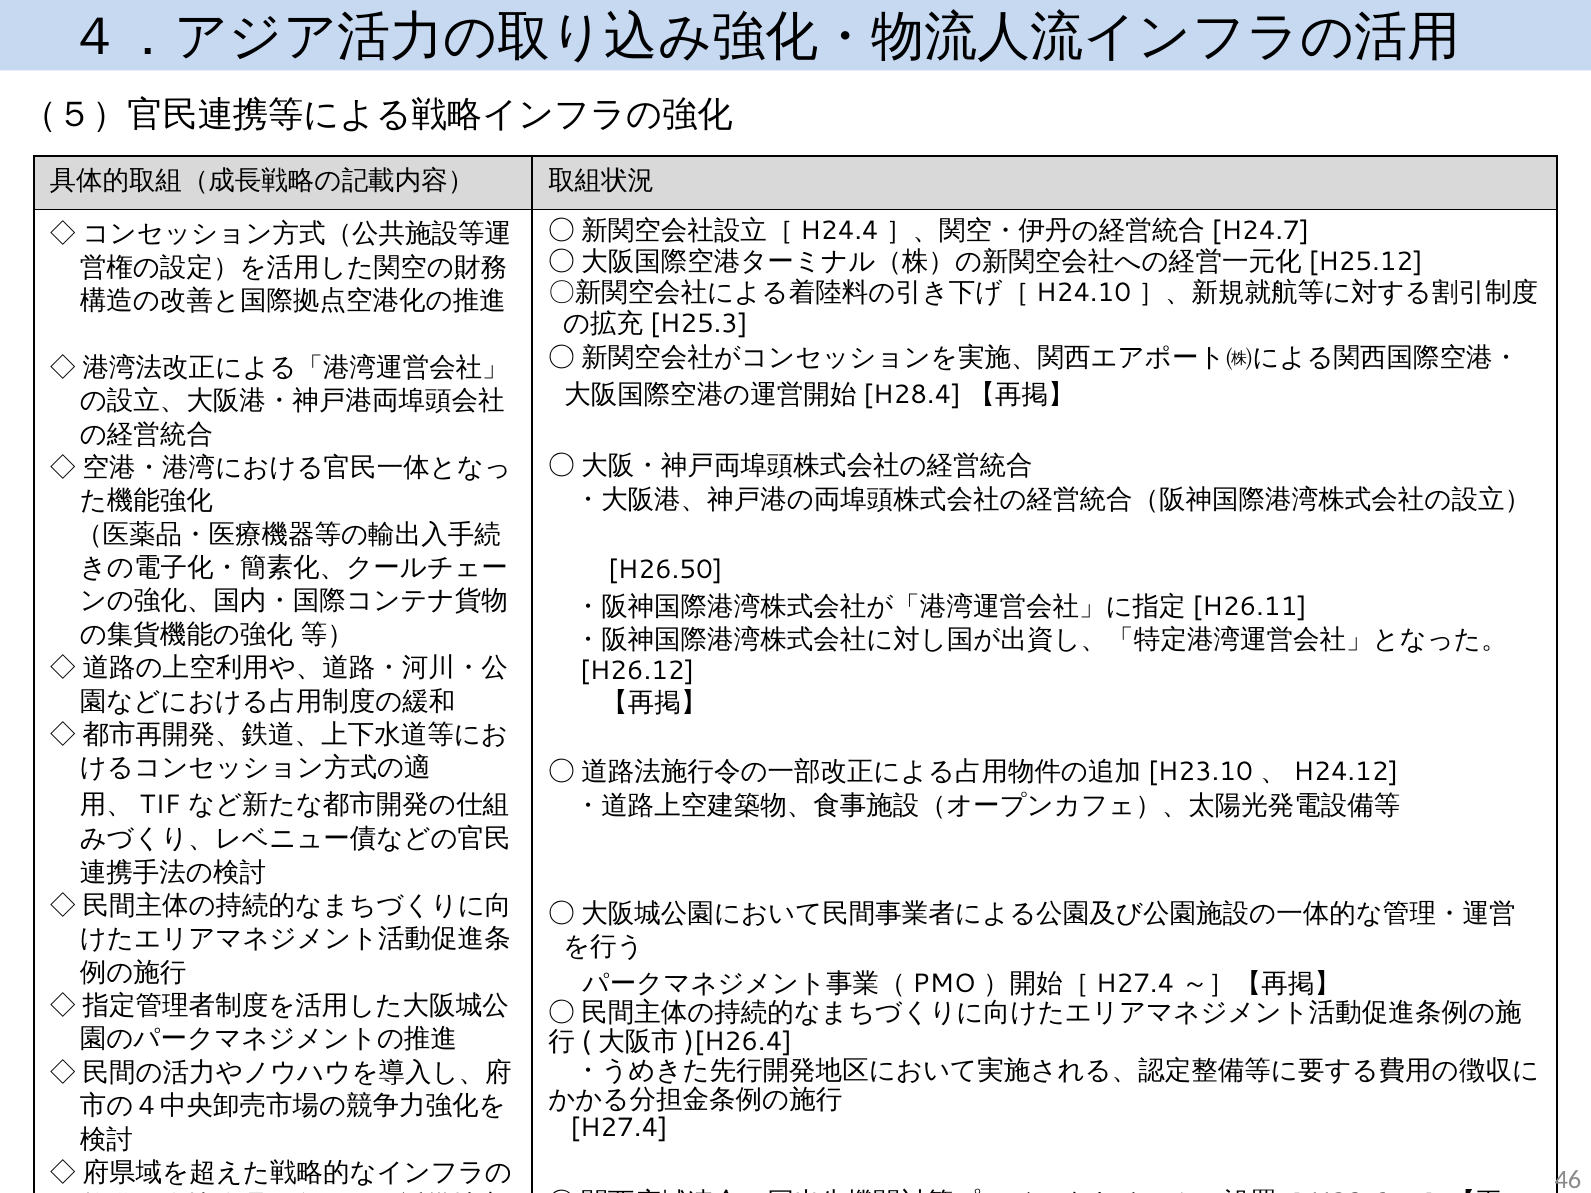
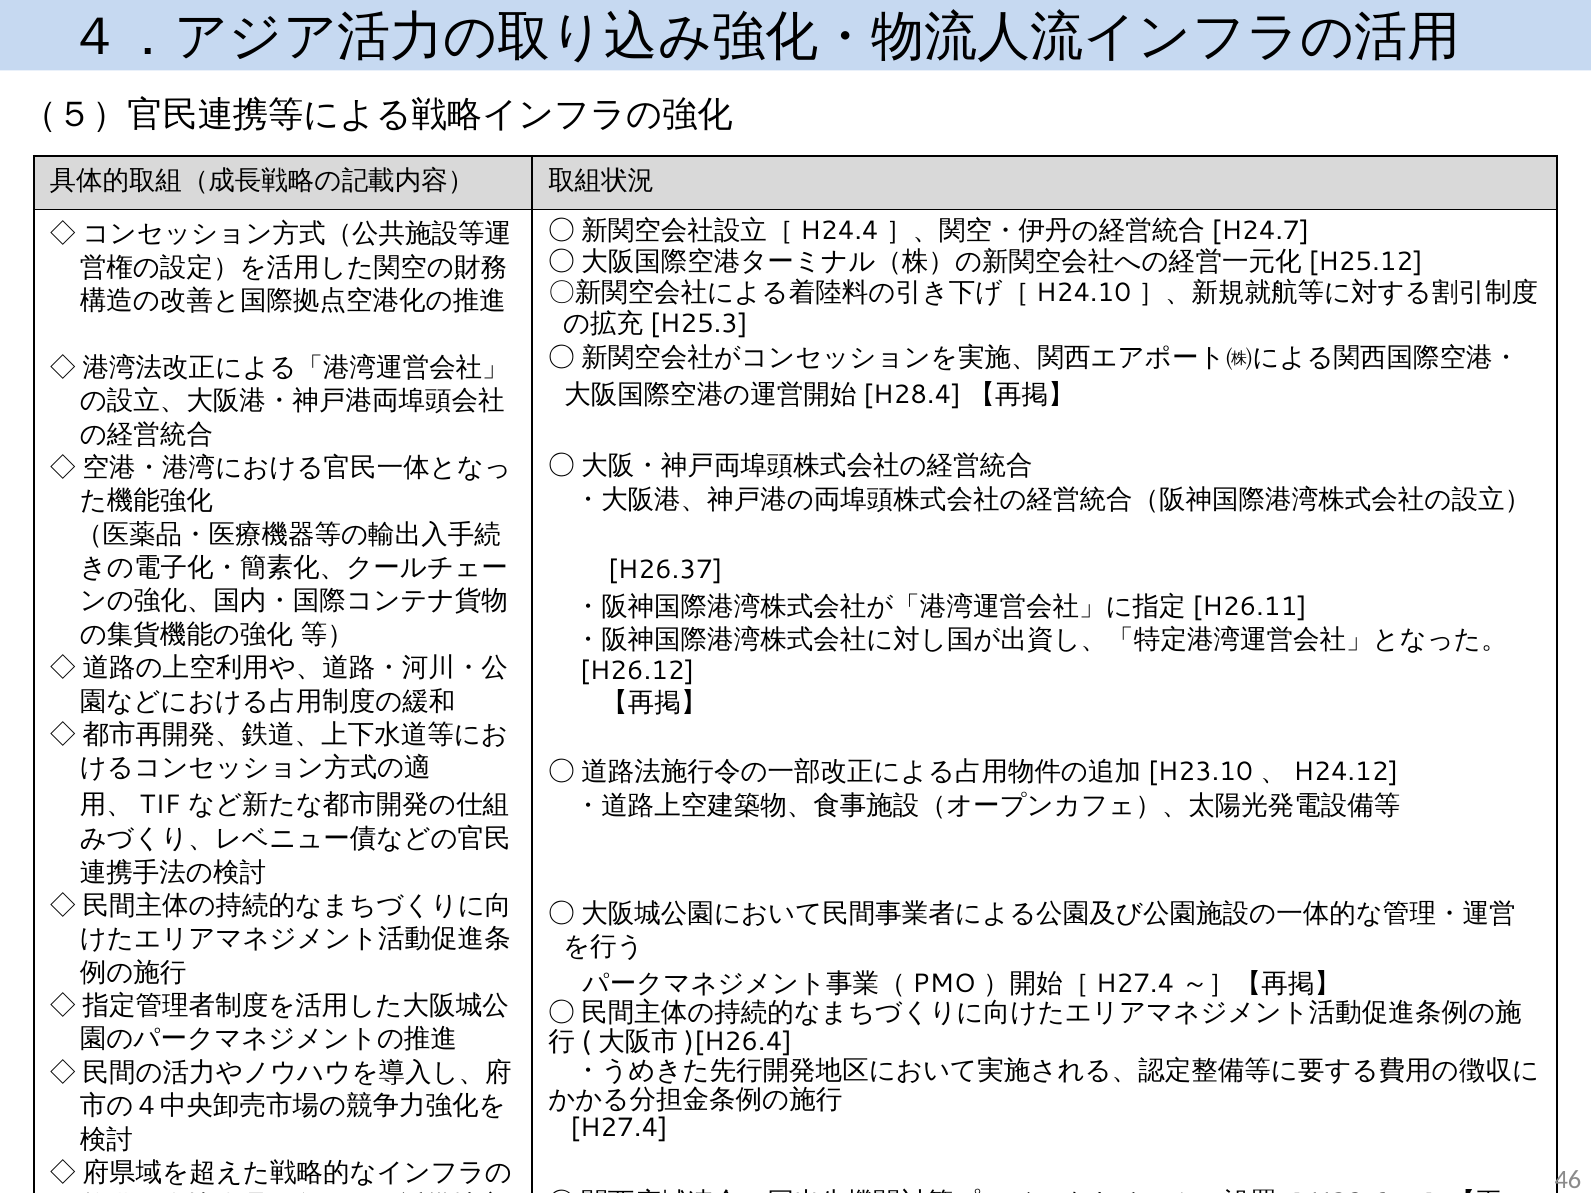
H26.50: H26.50 -> H26.37 (665, 570)
